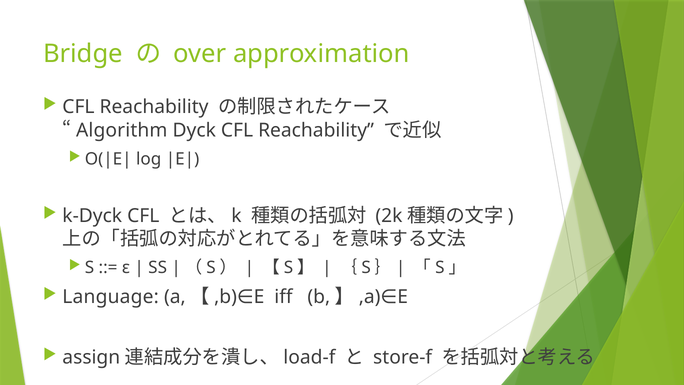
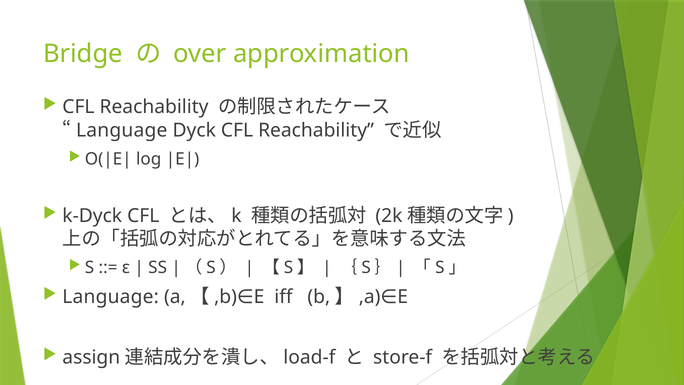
Algorithm: Algorithm -> Language (122, 130)
